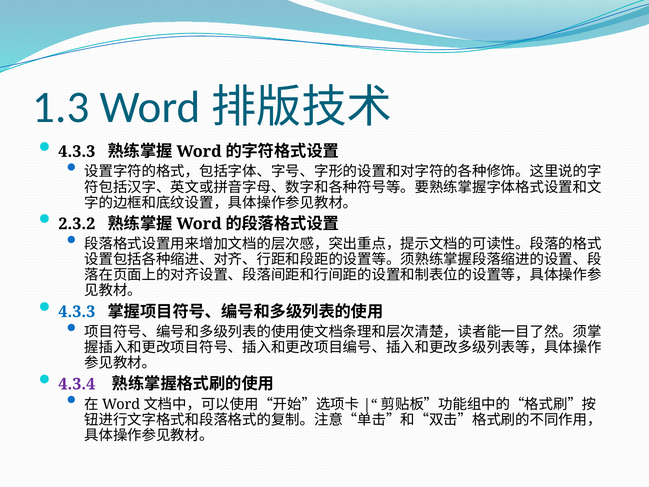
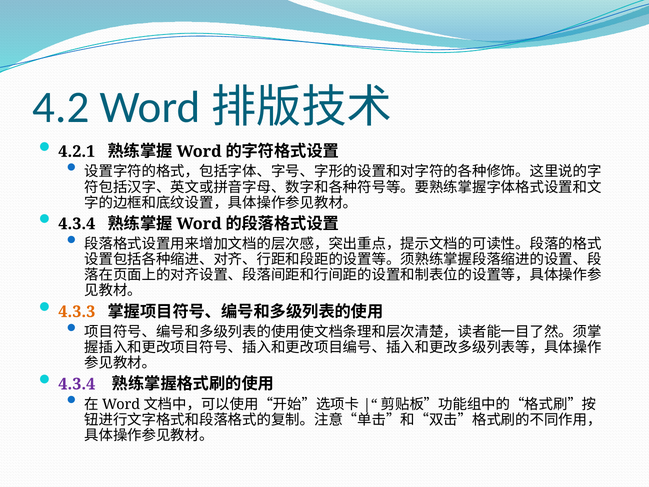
1.3: 1.3 -> 4.2 (61, 107)
4.3.3: 4.3.3 -> 4.2.1 (77, 151)
2.3.2: 2.3.2 -> 4.3.4 (77, 224)
4.3.3 colour: blue -> orange (77, 312)
